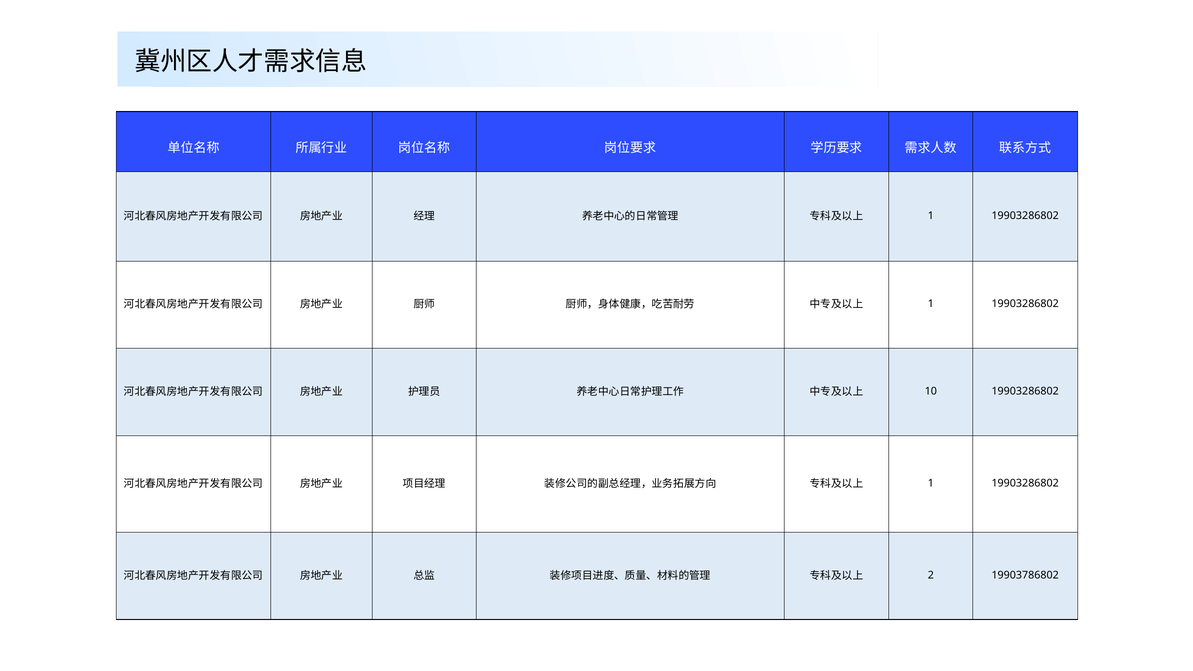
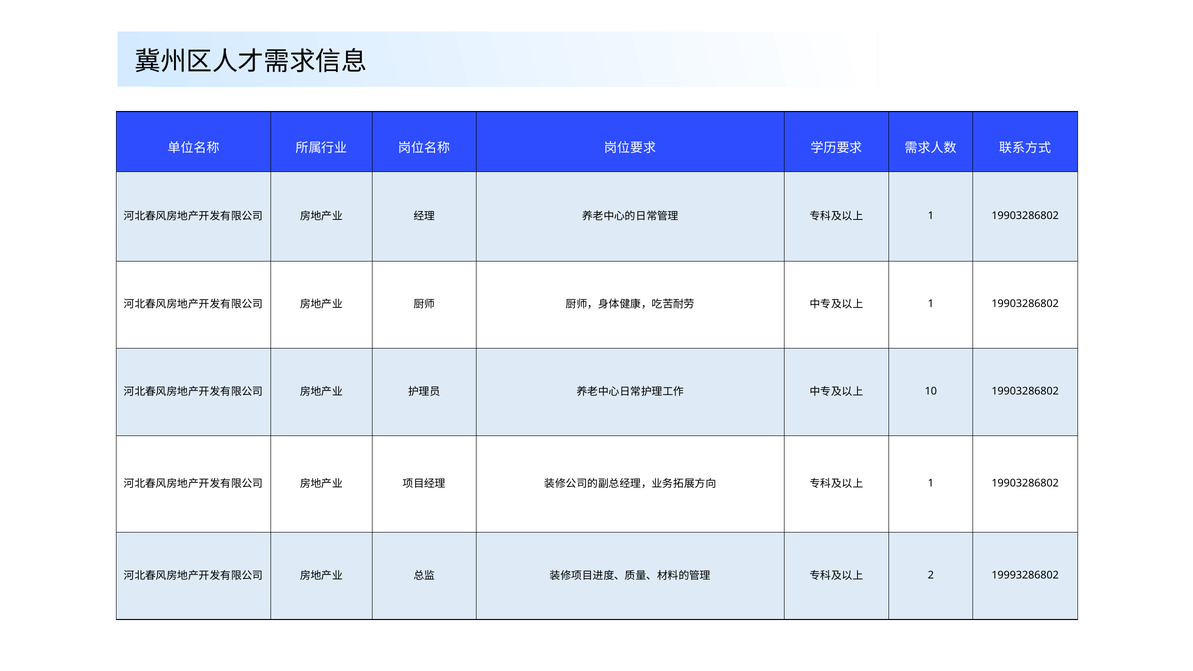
19903786802: 19903786802 -> 19993286802 (1025, 575)
